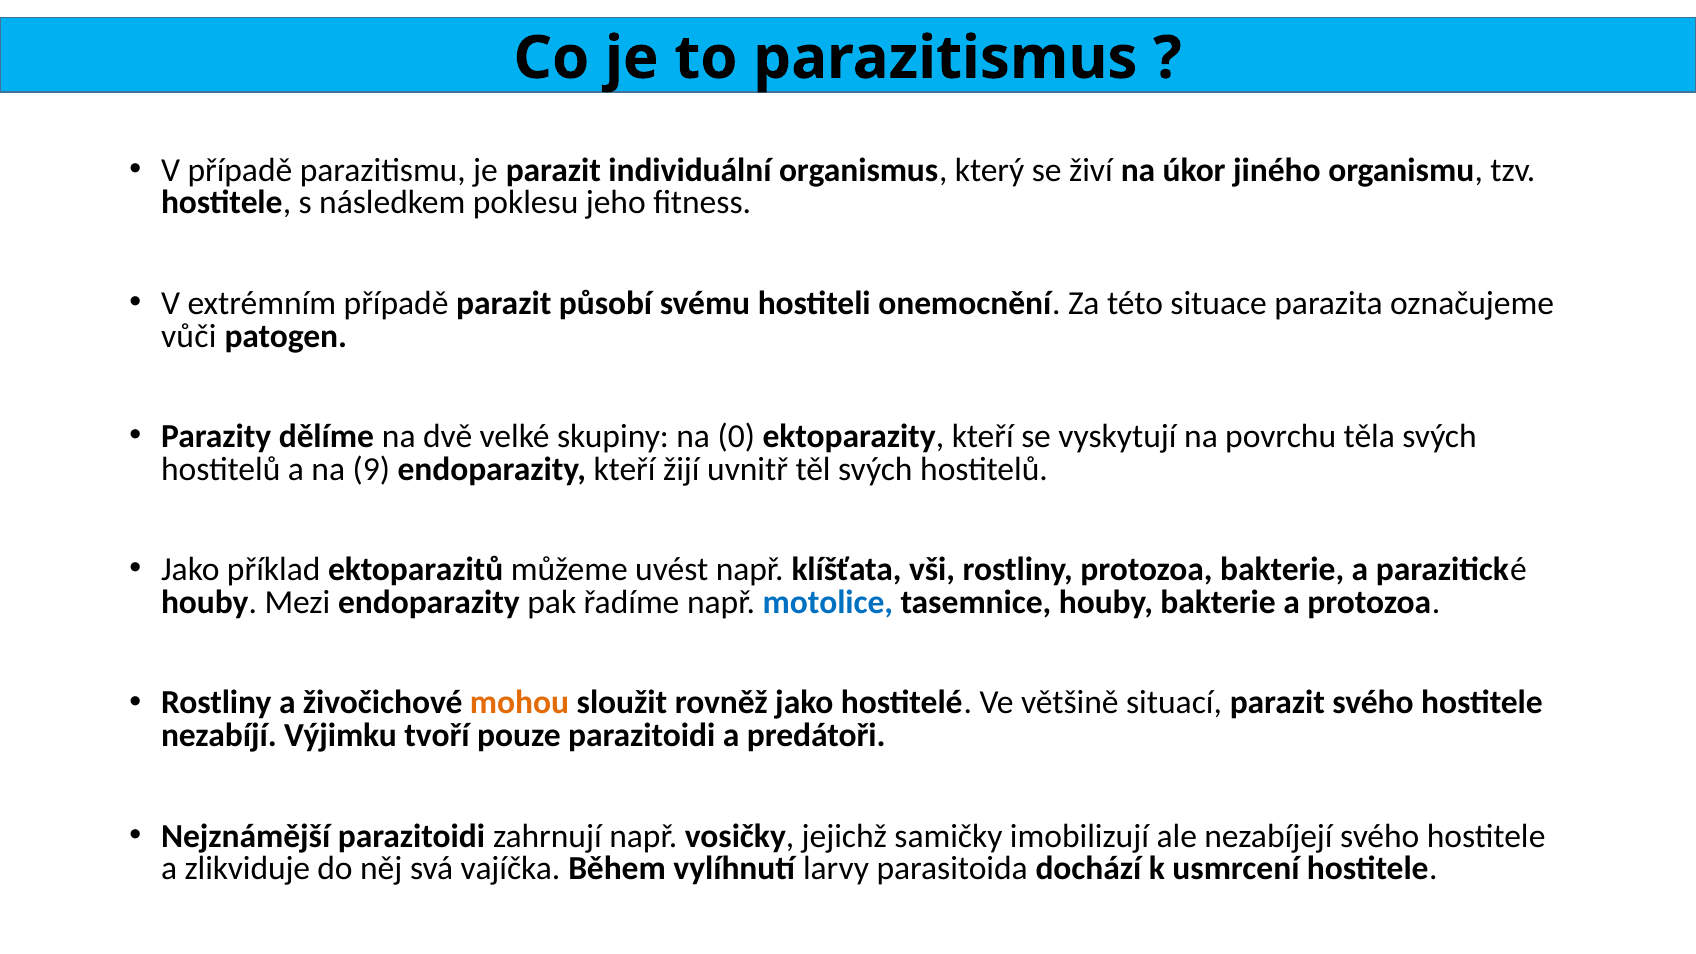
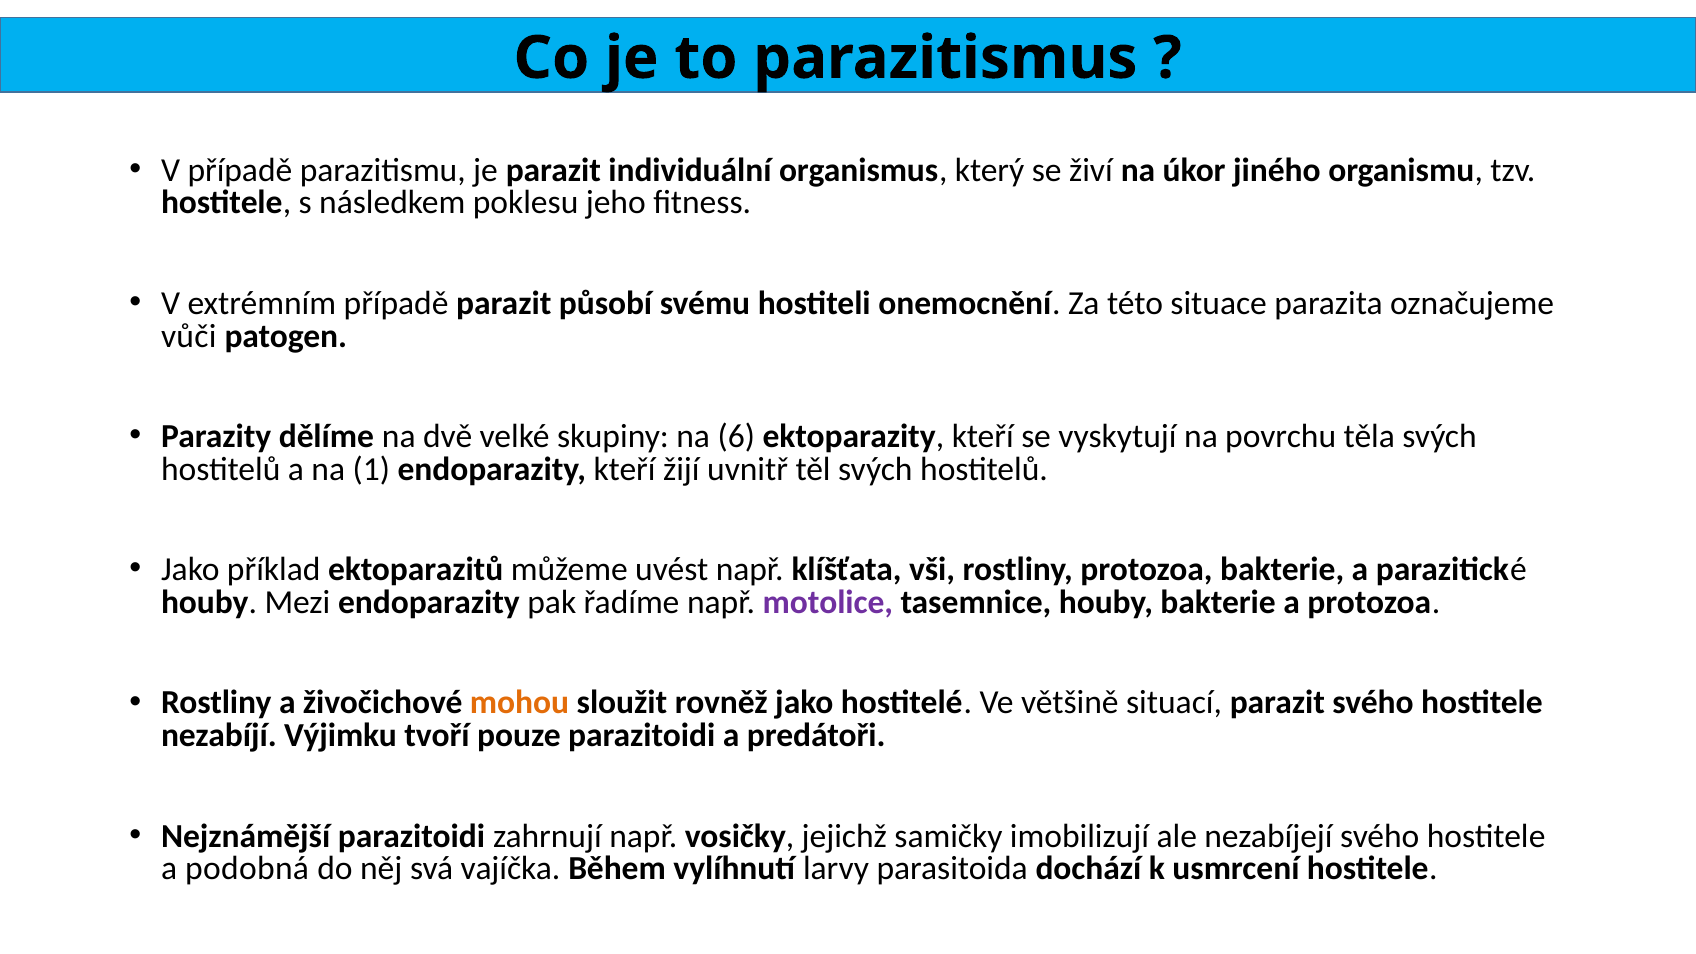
0: 0 -> 6 (736, 437)
9: 9 -> 1 (371, 469)
motolice colour: blue -> purple (828, 602)
zlikviduje: zlikviduje -> podobná (247, 869)
